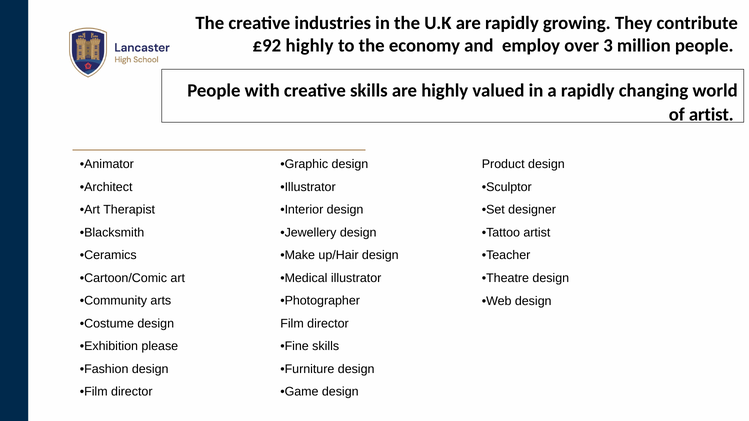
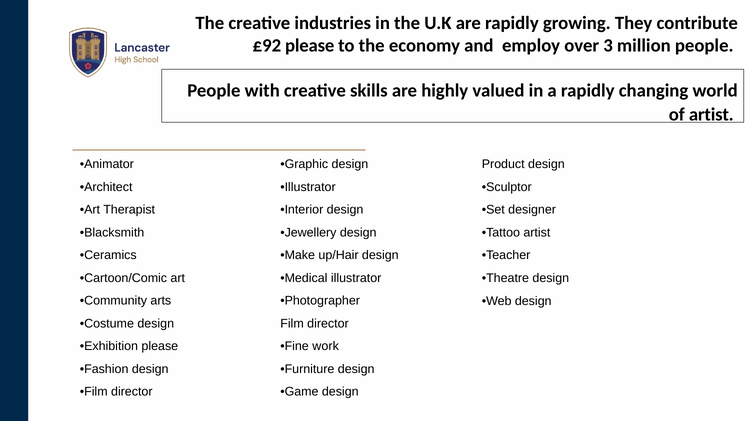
£92 highly: highly -> please (310, 46)
Fine skills: skills -> work (326, 347)
